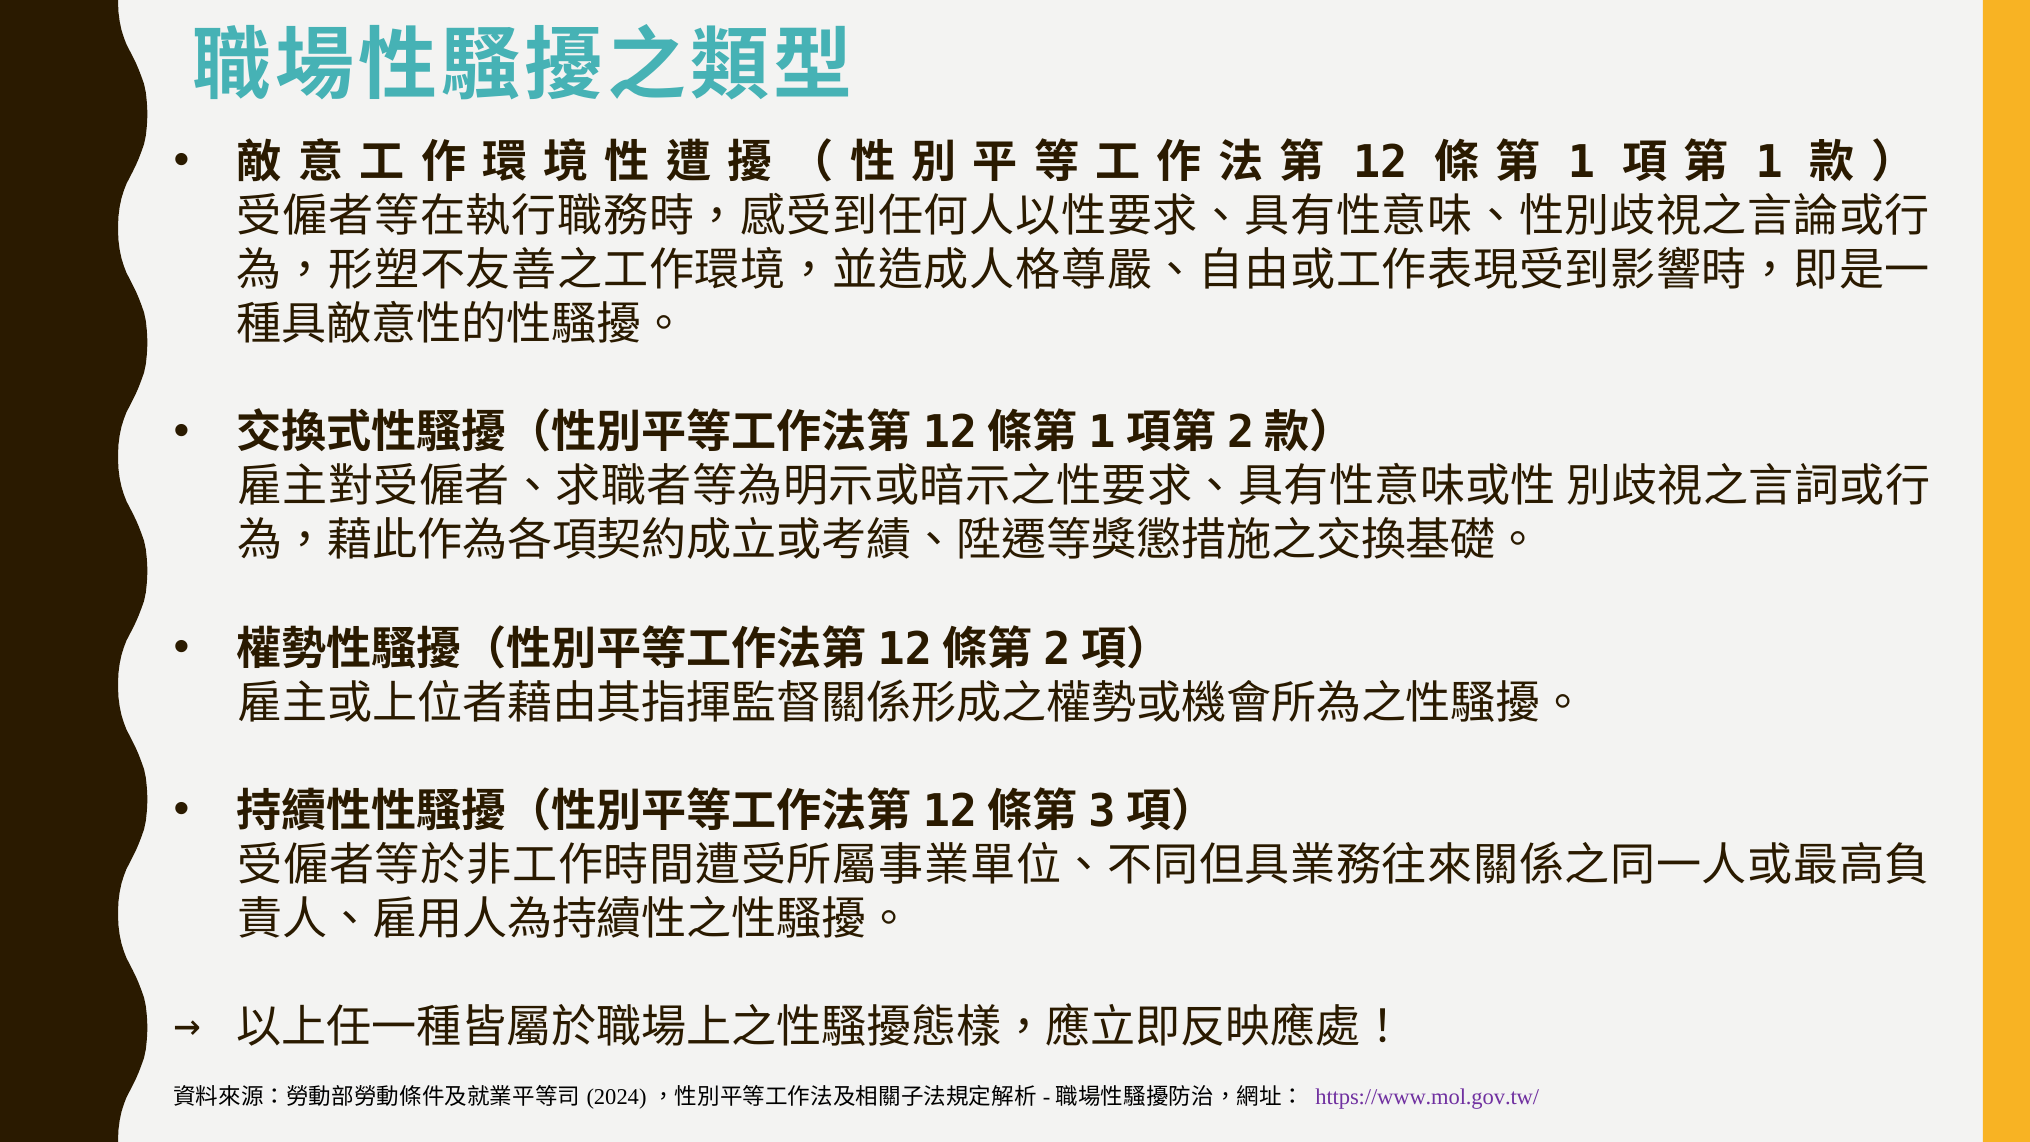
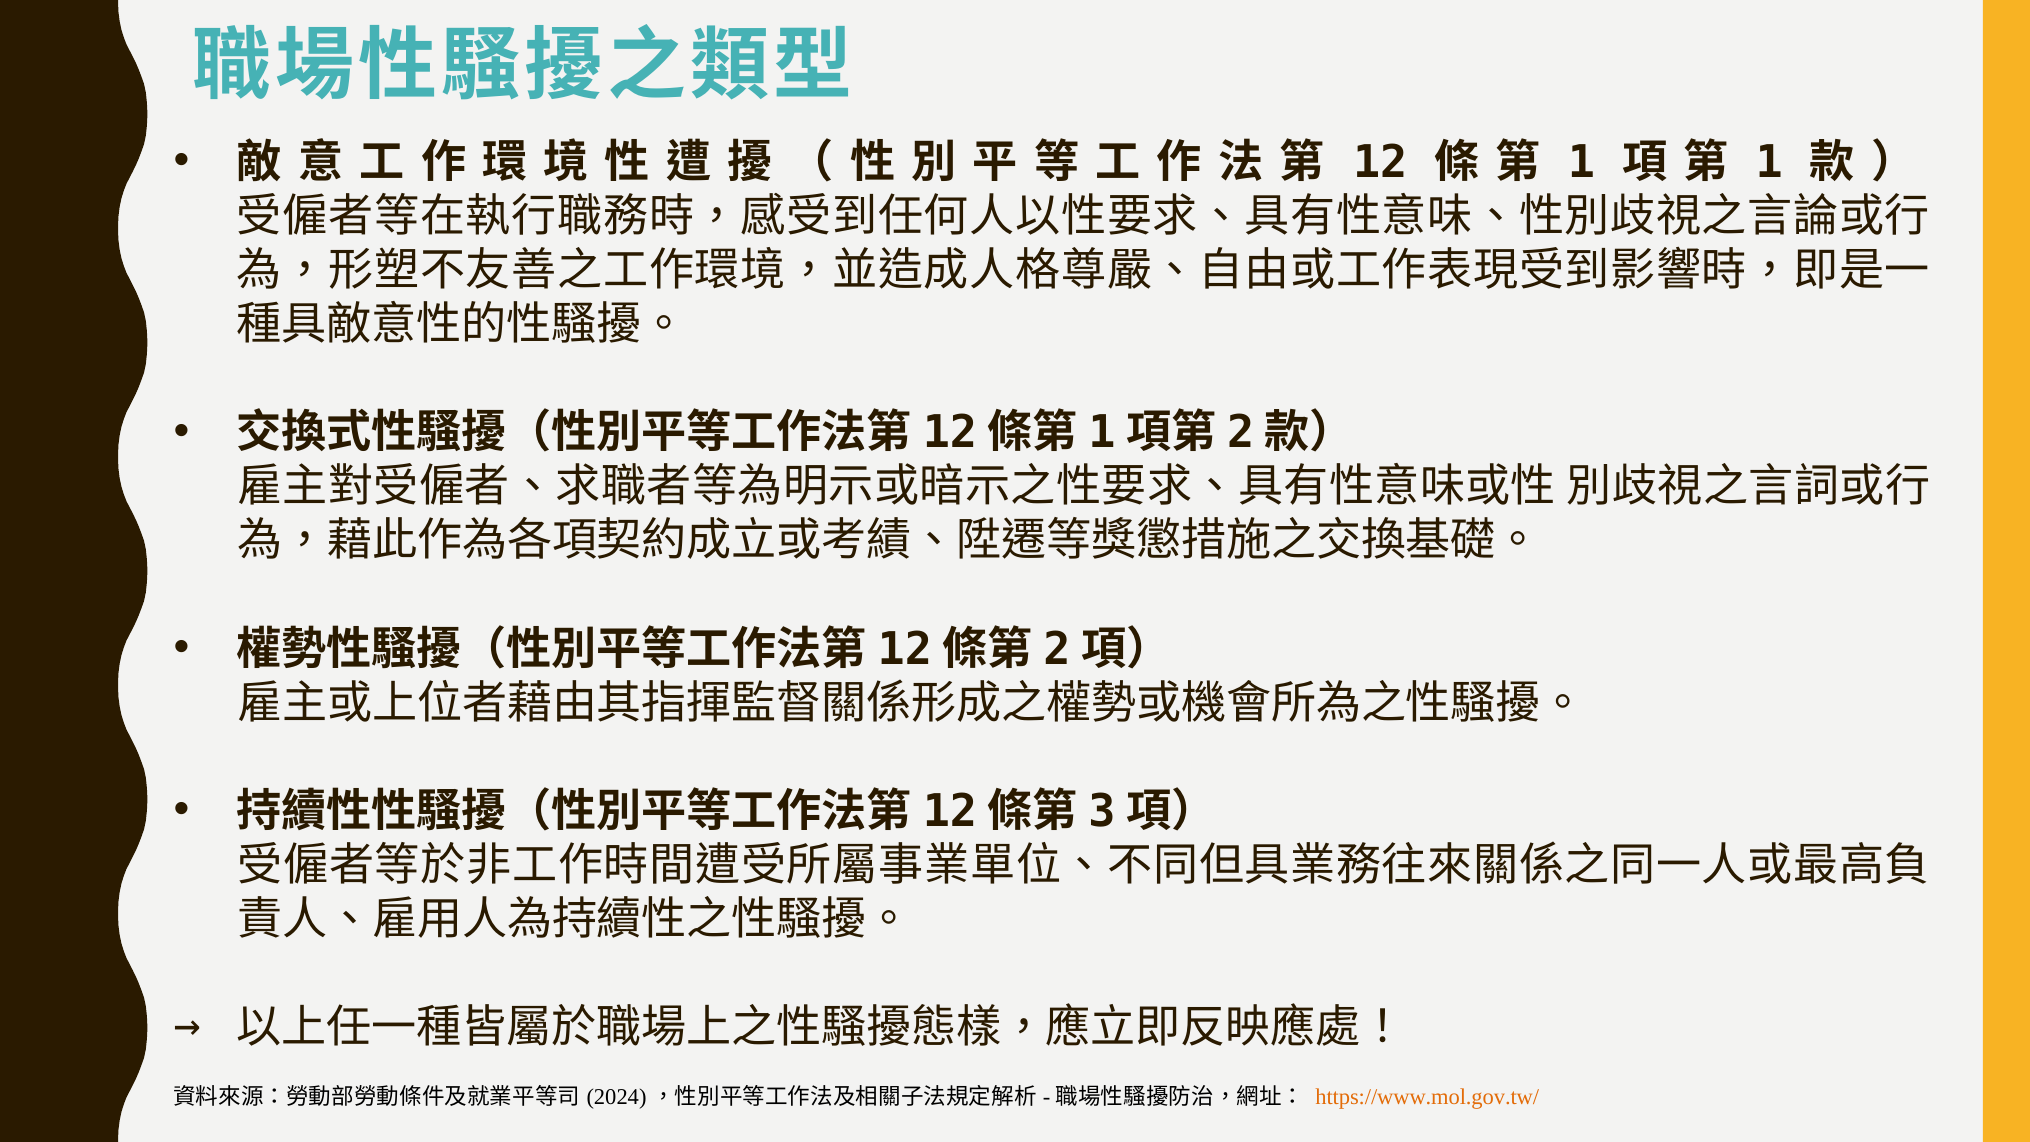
https://www.mol.gov.tw/ colour: purple -> orange (1427, 1097)
